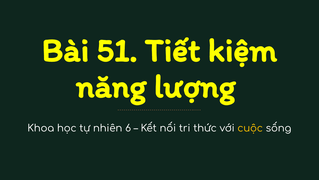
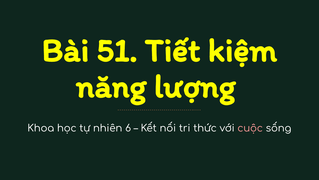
cuộc colour: yellow -> pink (250, 128)
